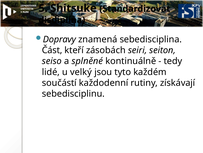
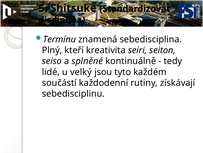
Dopravy: Dopravy -> Termínu (59, 39)
Část: Část -> Plný (52, 50)
zásobách: zásobách -> kreativita (106, 50)
